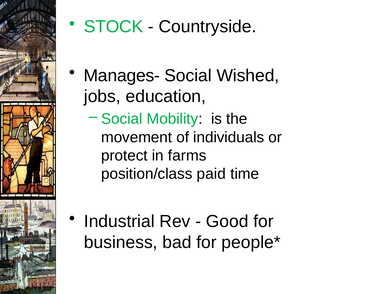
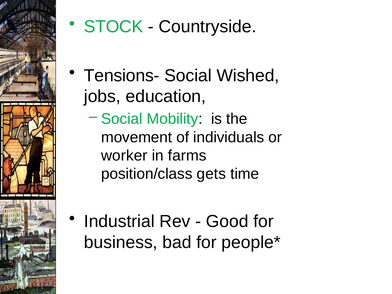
Manages-: Manages- -> Tensions- (122, 76)
protect: protect -> worker (124, 156)
paid: paid -> gets (211, 174)
